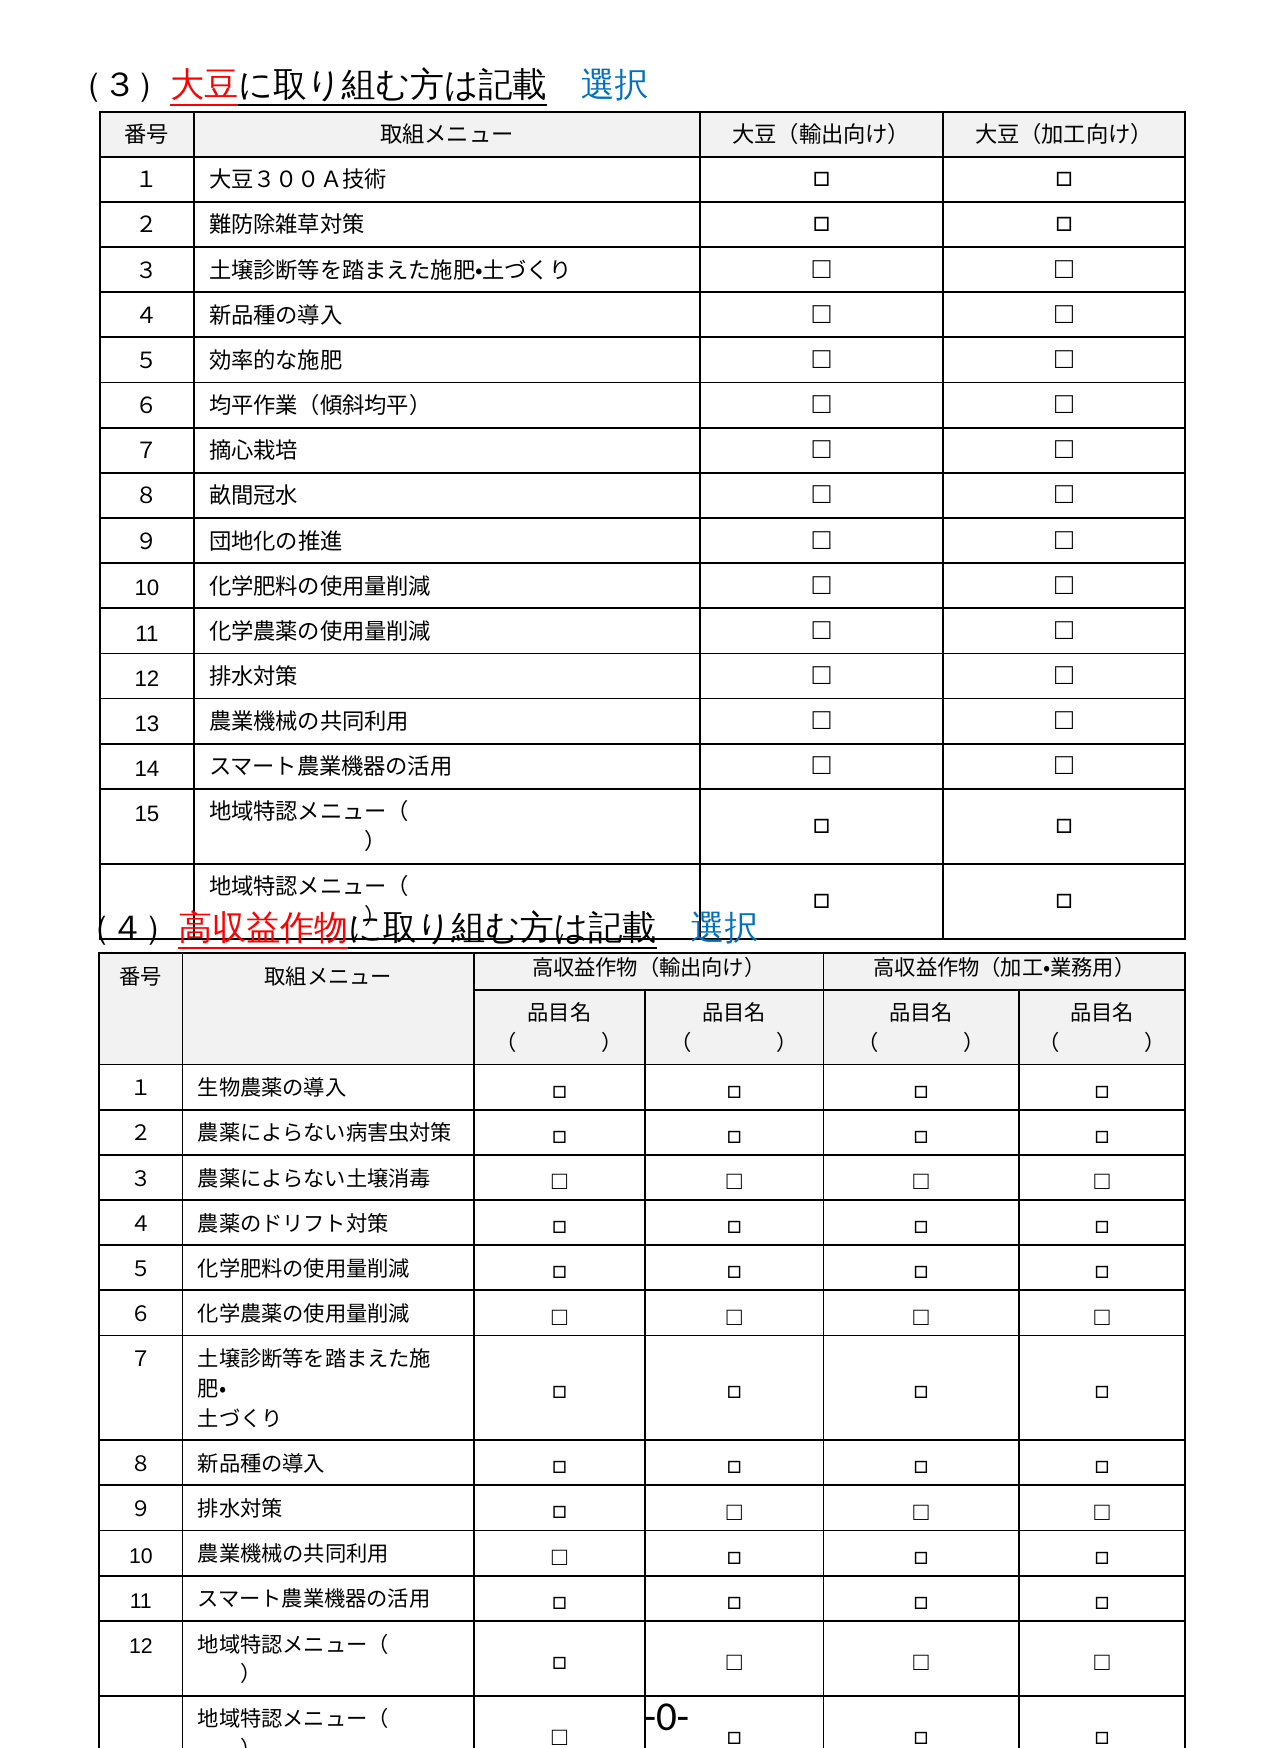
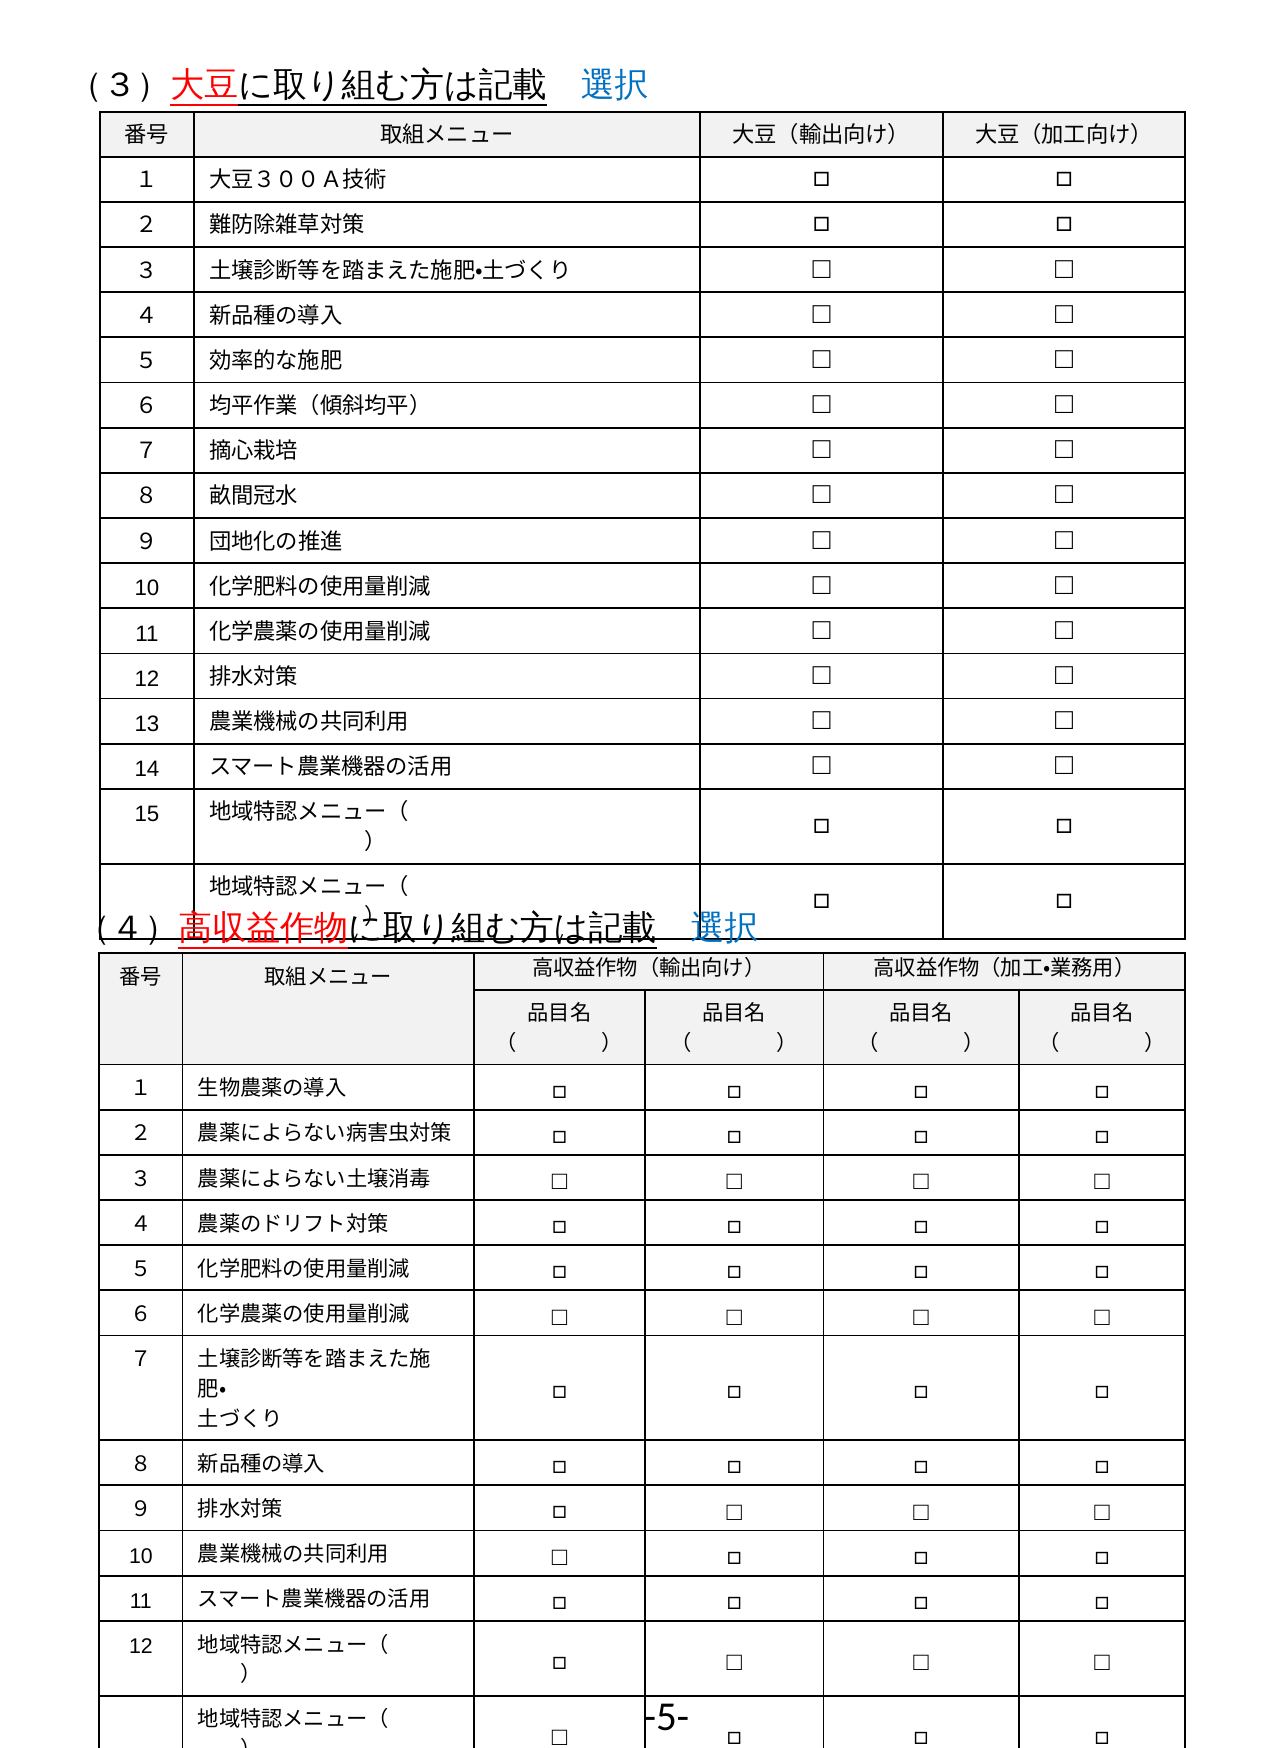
-0-: -0- -> -5- (666, 1717)
